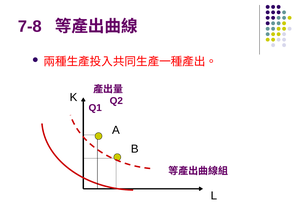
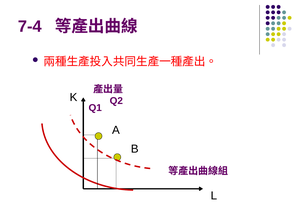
7-8: 7-8 -> 7-4 (30, 26)
